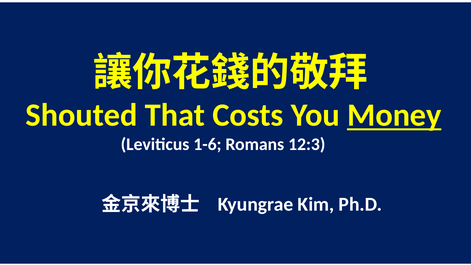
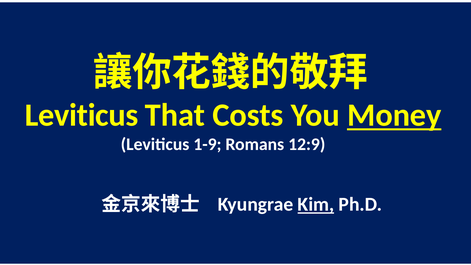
Shouted: Shouted -> Leviticus (82, 115)
1-6: 1-6 -> 1-9 (207, 144)
12:3: 12:3 -> 12:9 (307, 144)
Kim underline: none -> present (316, 204)
